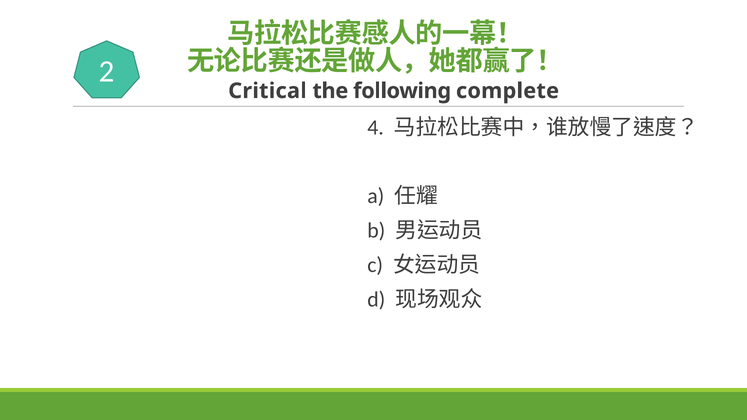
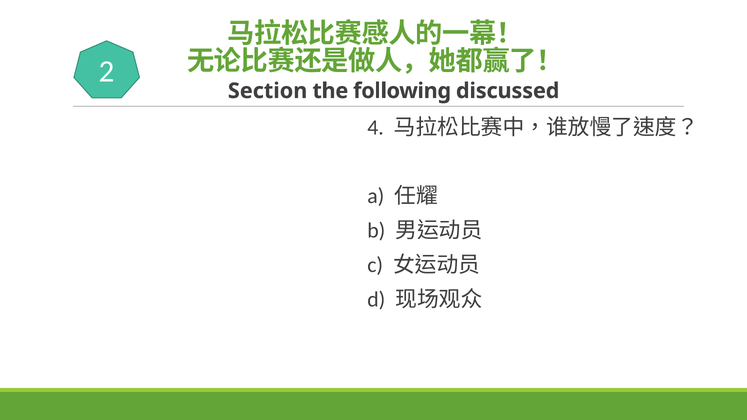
Critical: Critical -> Section (268, 91)
complete: complete -> discussed (508, 91)
